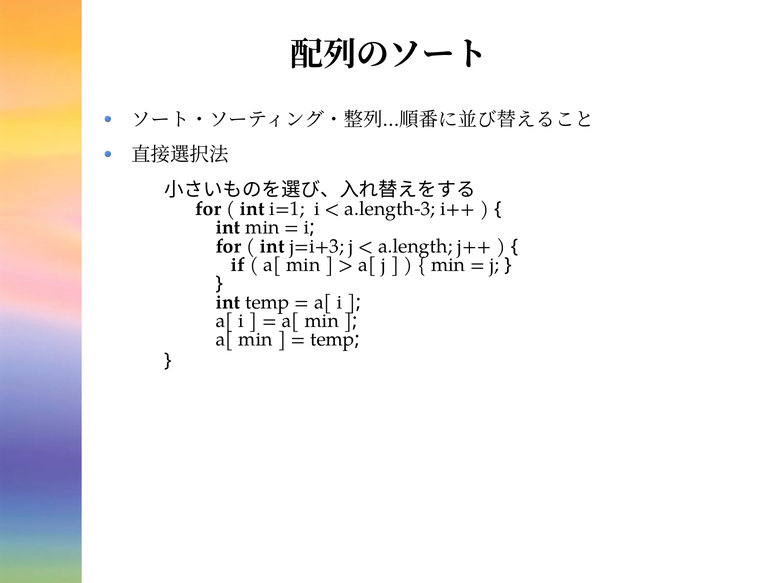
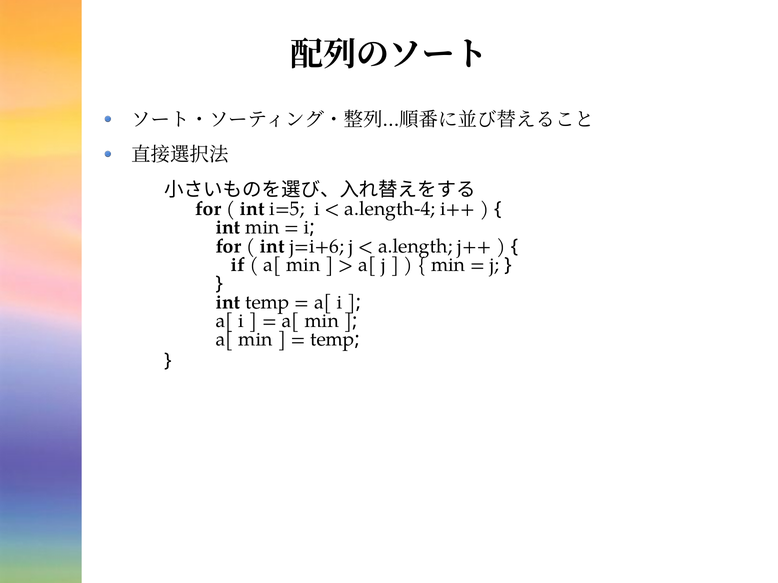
i=1: i=1 -> i=5 (287, 209)
a.length-3: a.length-3 -> a.length-4 (390, 209)
j=i+3: j=i+3 -> j=i+6 (317, 246)
